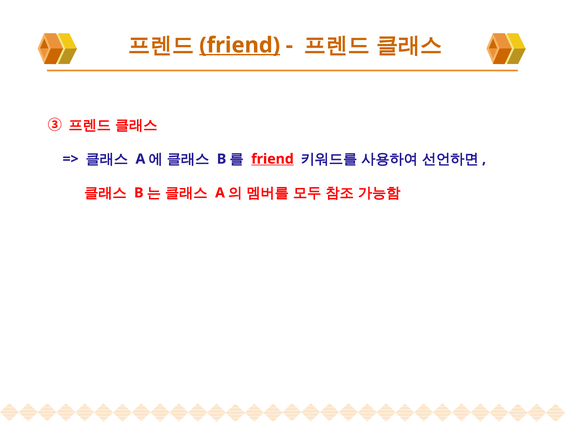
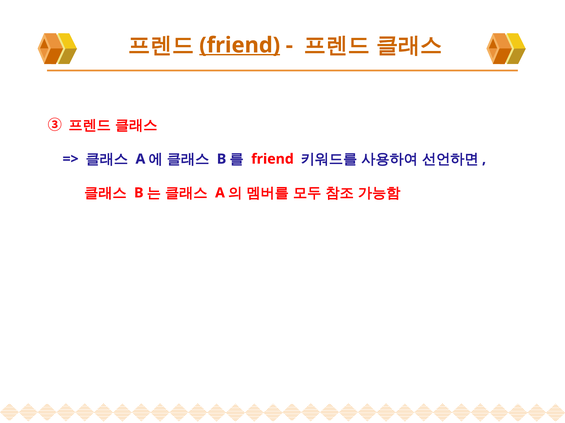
friend underline: present -> none (272, 159)
